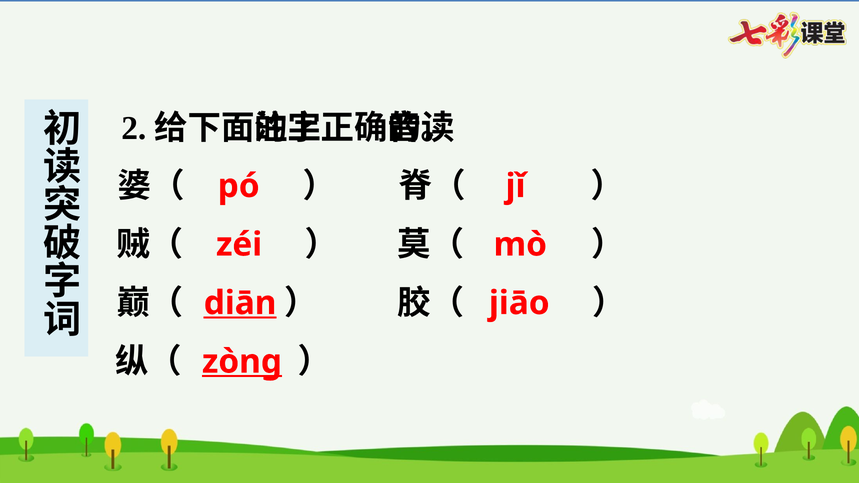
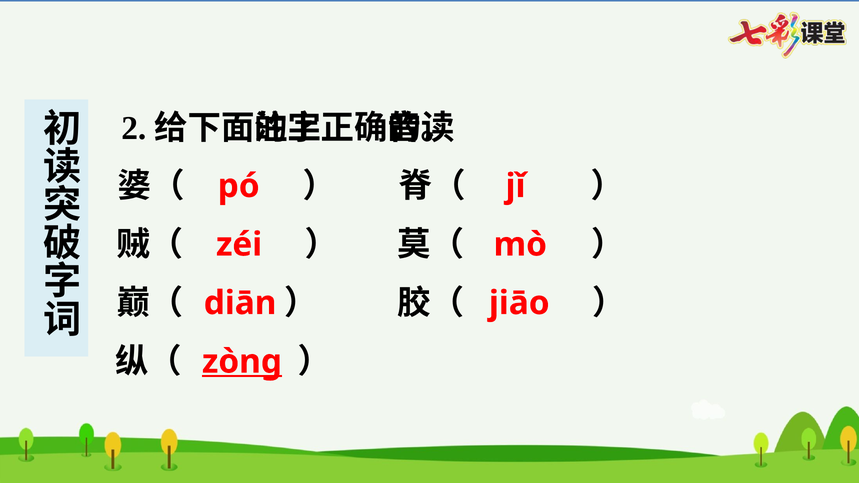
diān underline: present -> none (240, 303)
